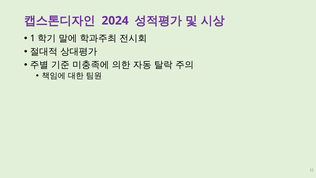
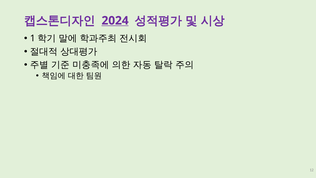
2024 underline: none -> present (115, 21)
